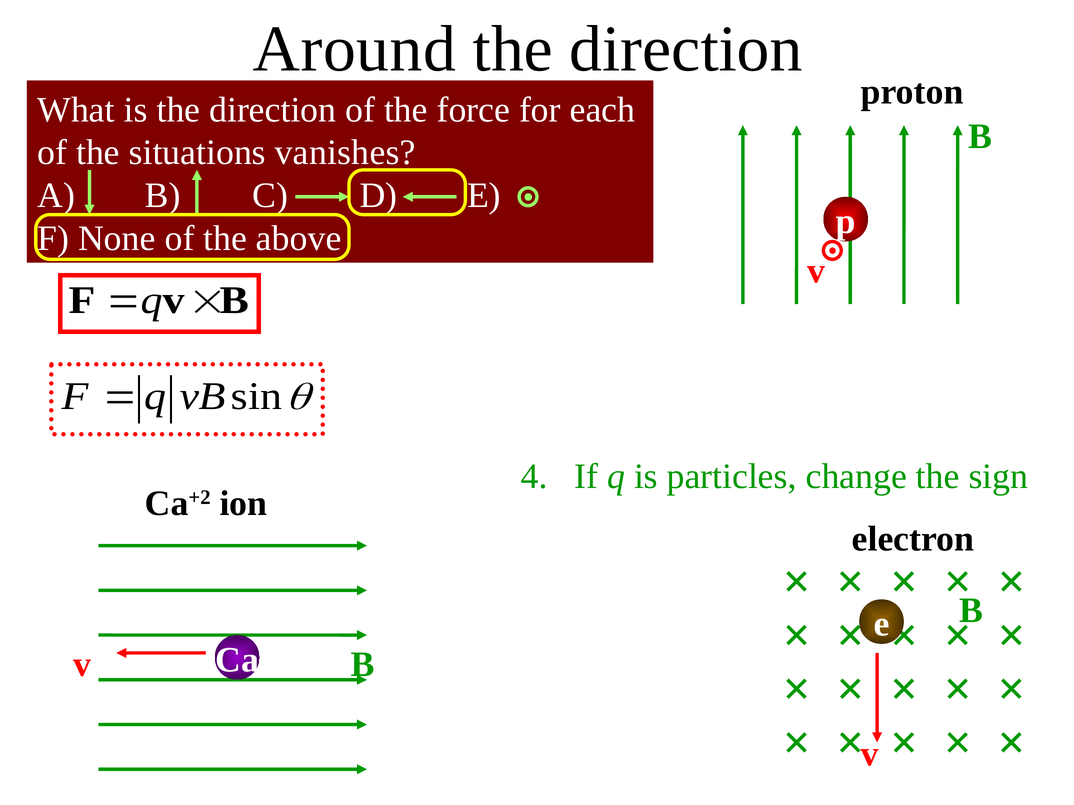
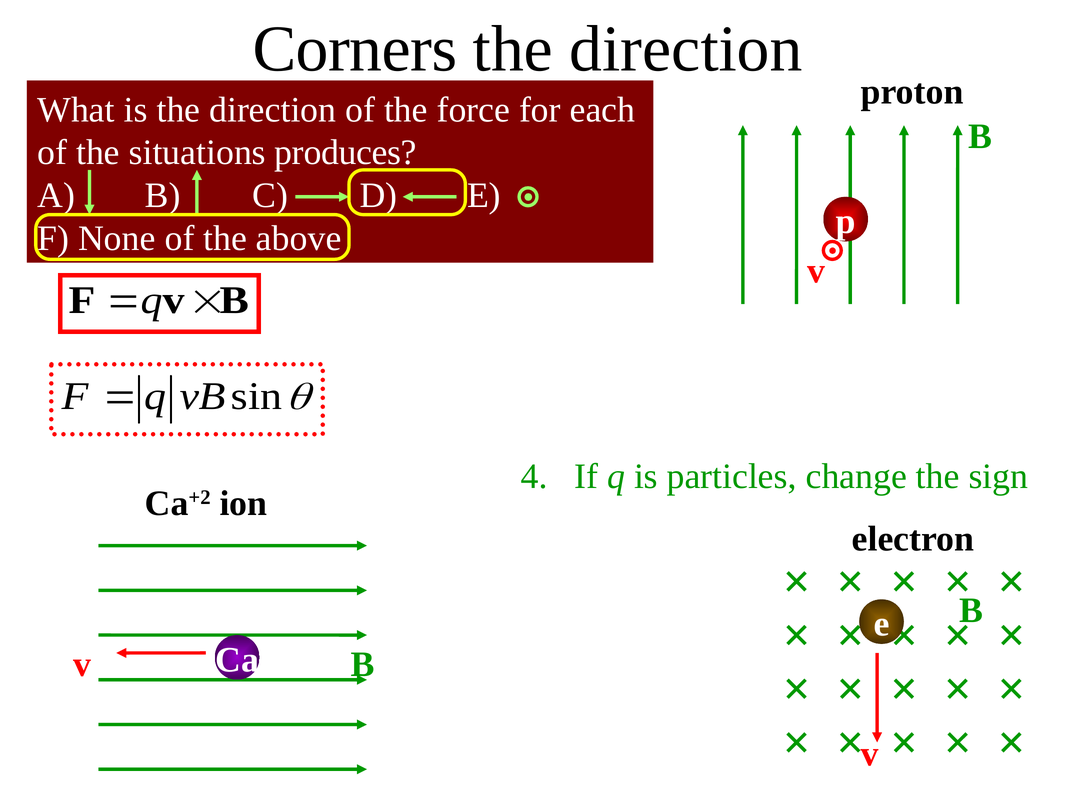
Around: Around -> Corners (355, 49)
vanishes: vanishes -> produces (346, 153)
